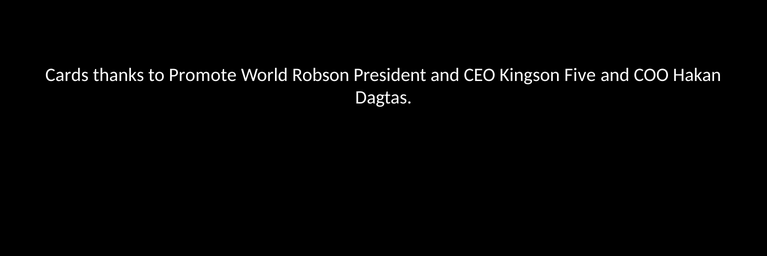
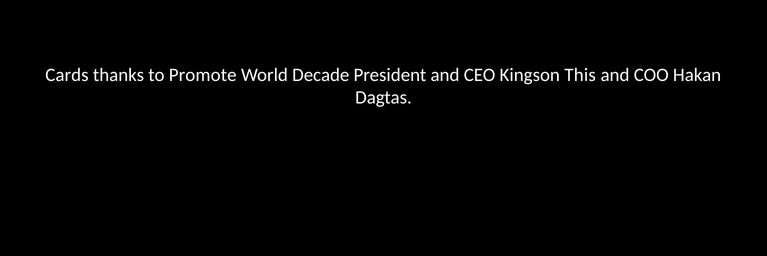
Robson: Robson -> Decade (321, 75)
Five: Five -> This (580, 75)
